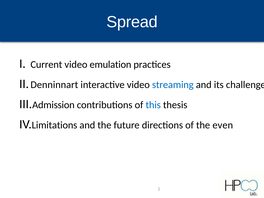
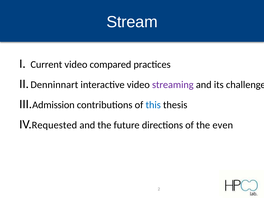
Spread: Spread -> Stream (132, 22)
emulation: emulation -> compared (110, 64)
streaming colour: blue -> purple (173, 85)
Limitations: Limitations -> Requested (54, 125)
